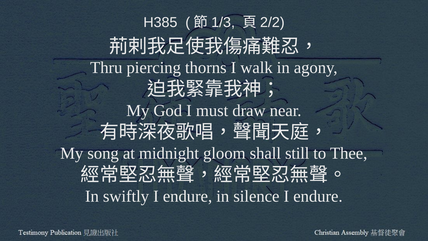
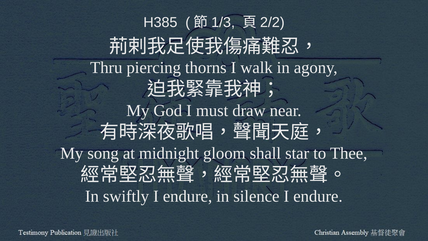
still: still -> star (297, 153)
